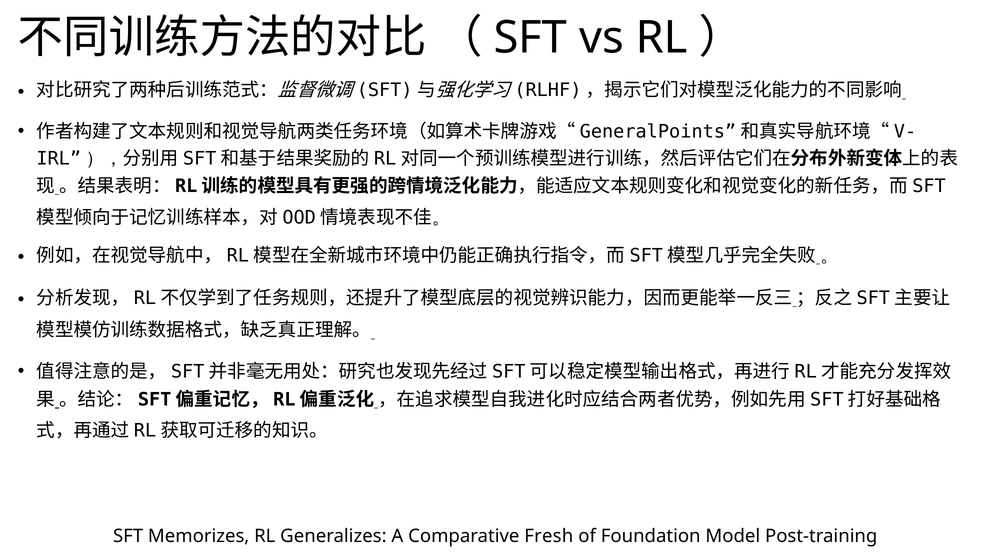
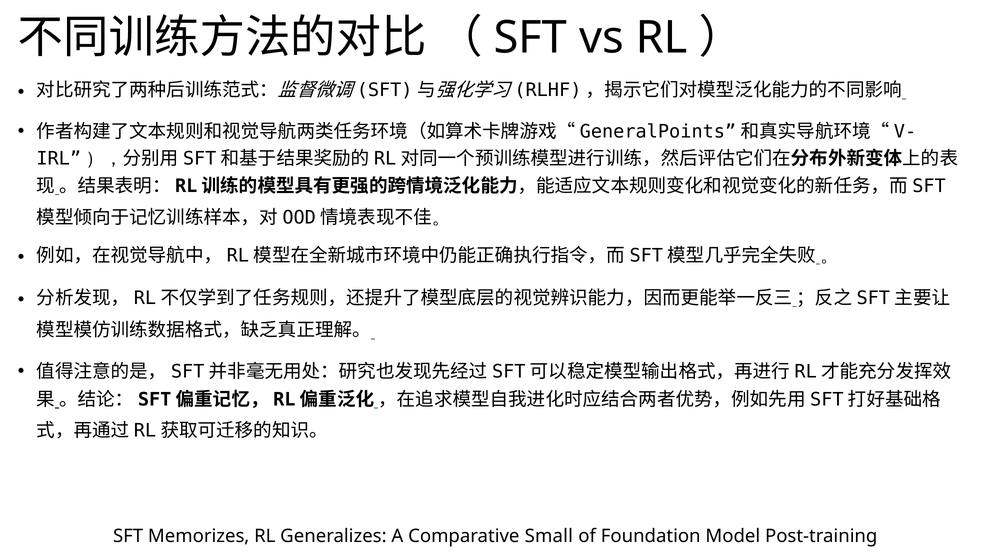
Fresh: Fresh -> Small (549, 536)
